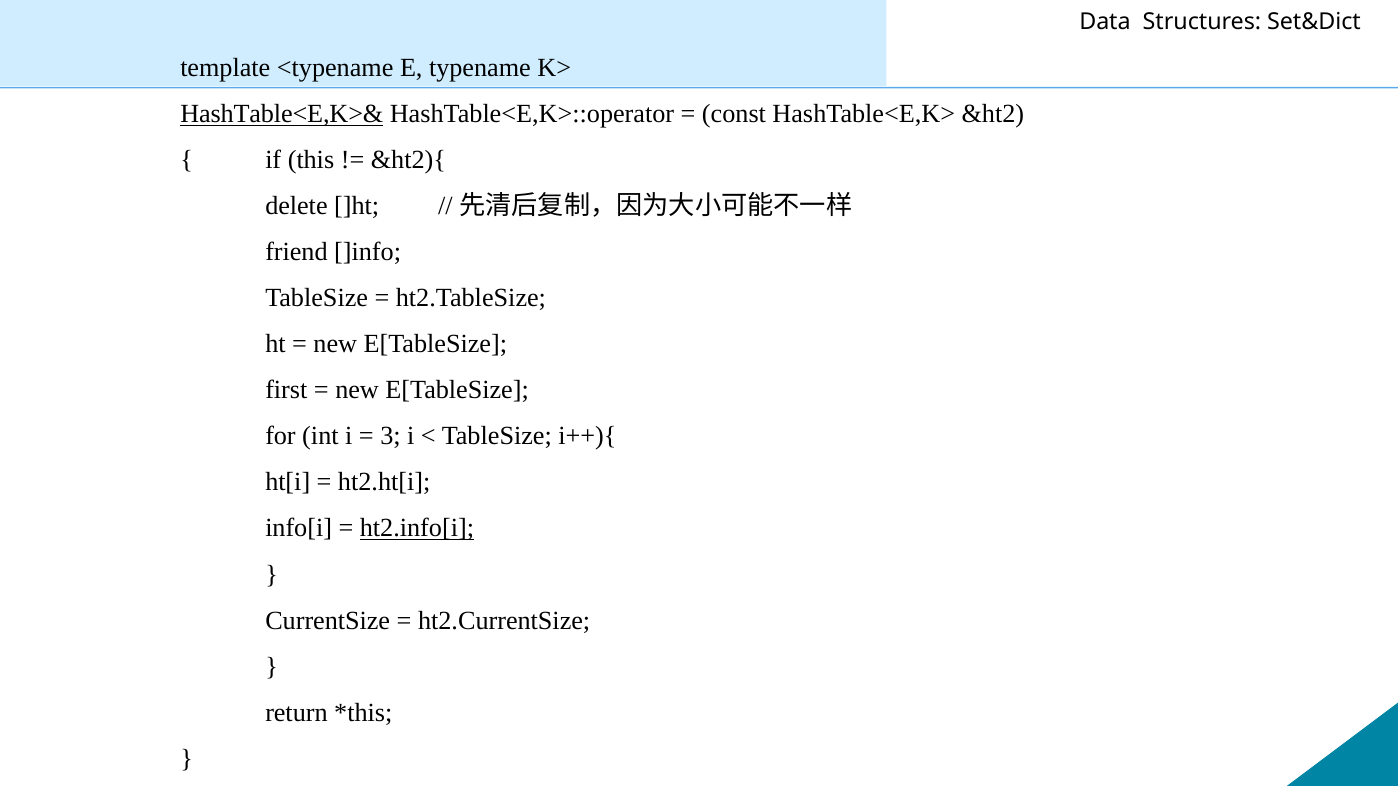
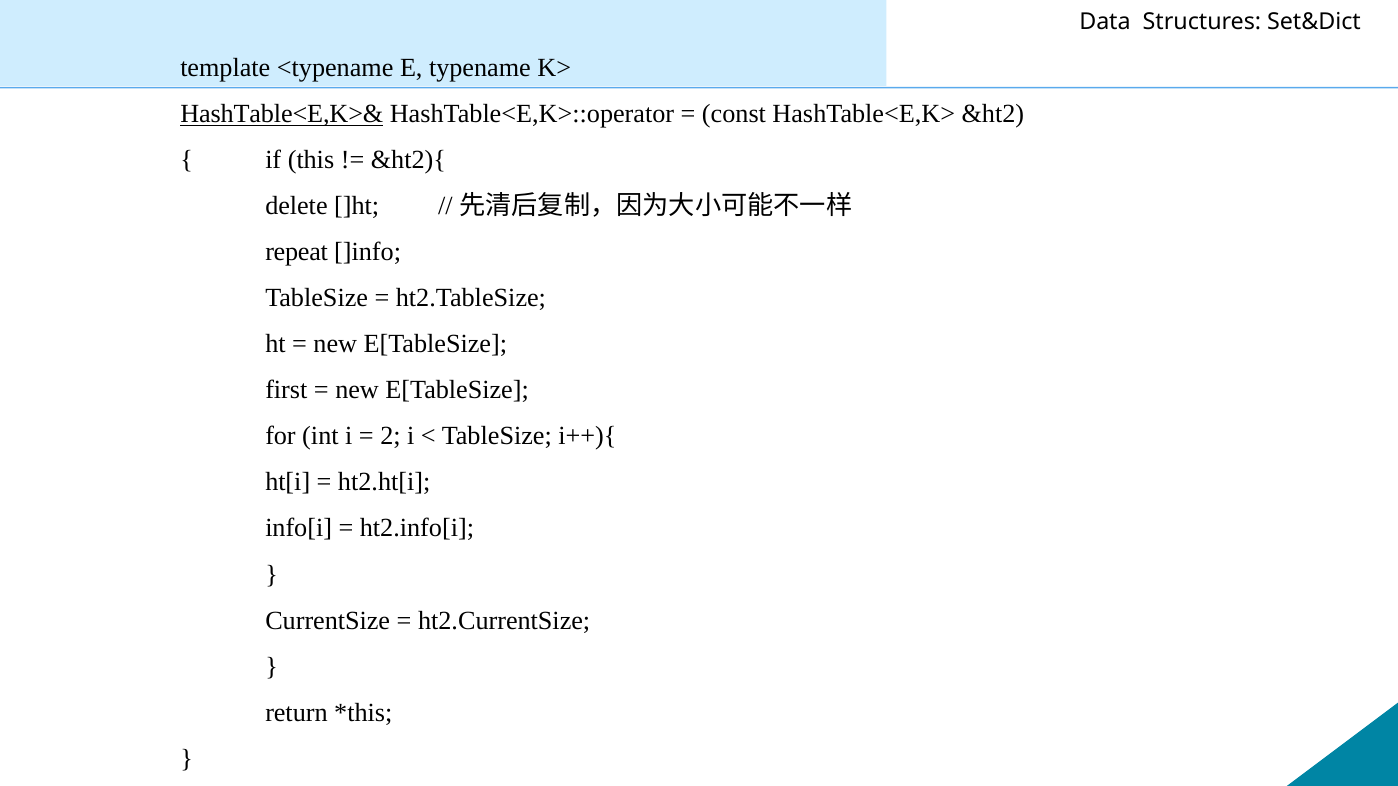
friend: friend -> repeat (297, 252)
3: 3 -> 2 (390, 437)
ht2.info[i underline: present -> none (417, 529)
